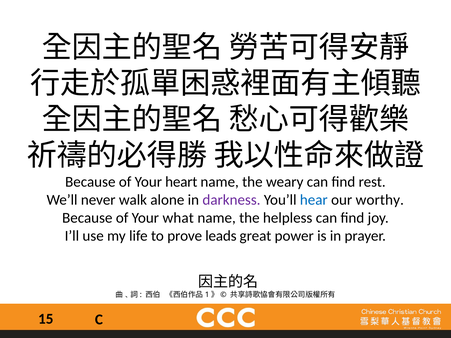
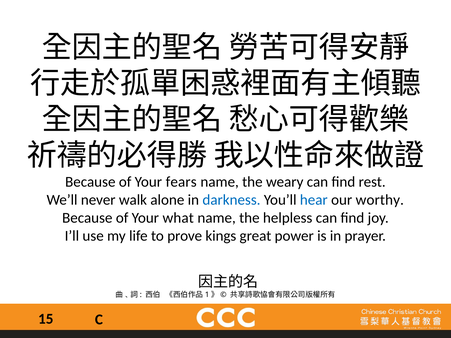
heart: heart -> fears (181, 182)
darkness colour: purple -> blue (231, 200)
leads: leads -> kings (221, 236)
